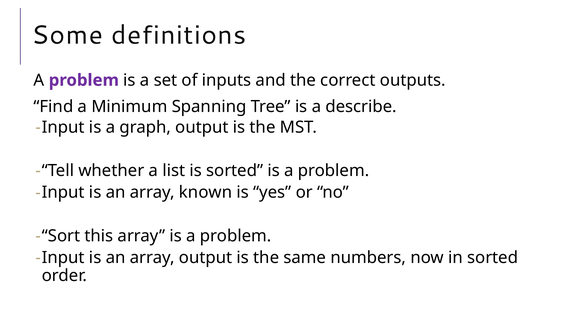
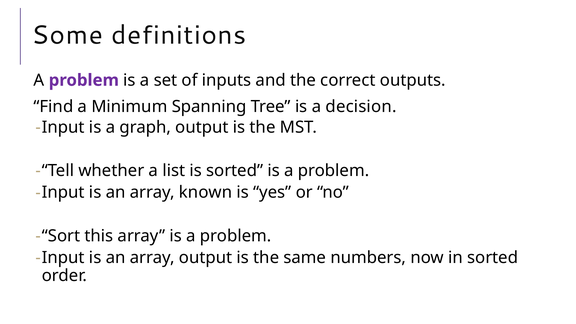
describe: describe -> decision (361, 107)
